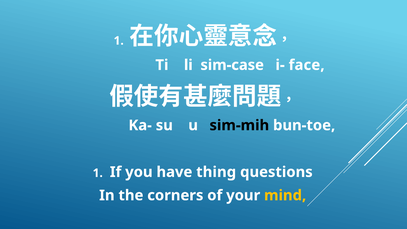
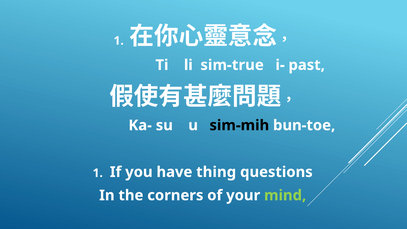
sim-case: sim-case -> sim-true (232, 65)
face: face -> past (307, 65)
mind colour: yellow -> light green (285, 195)
